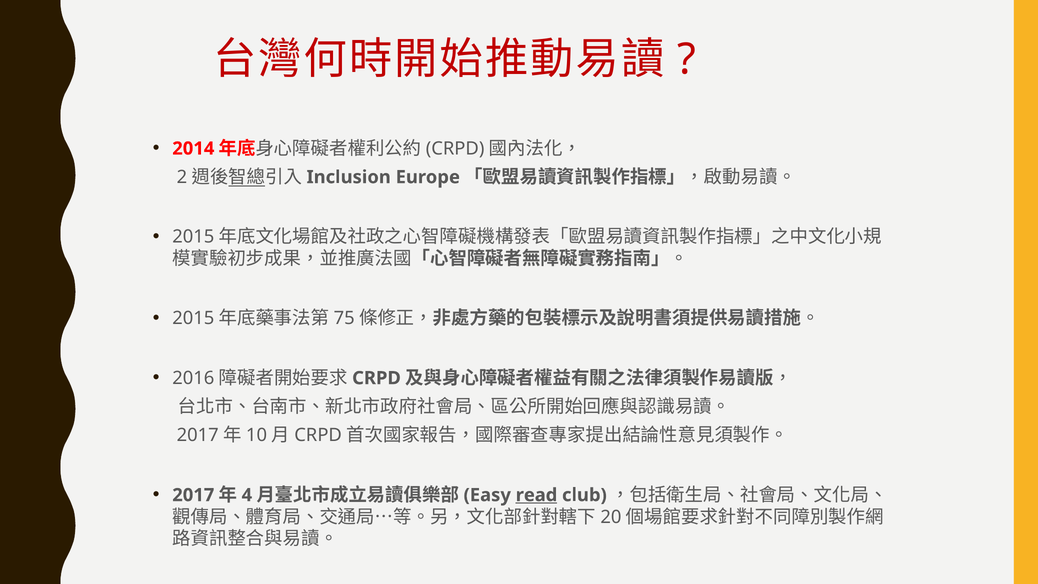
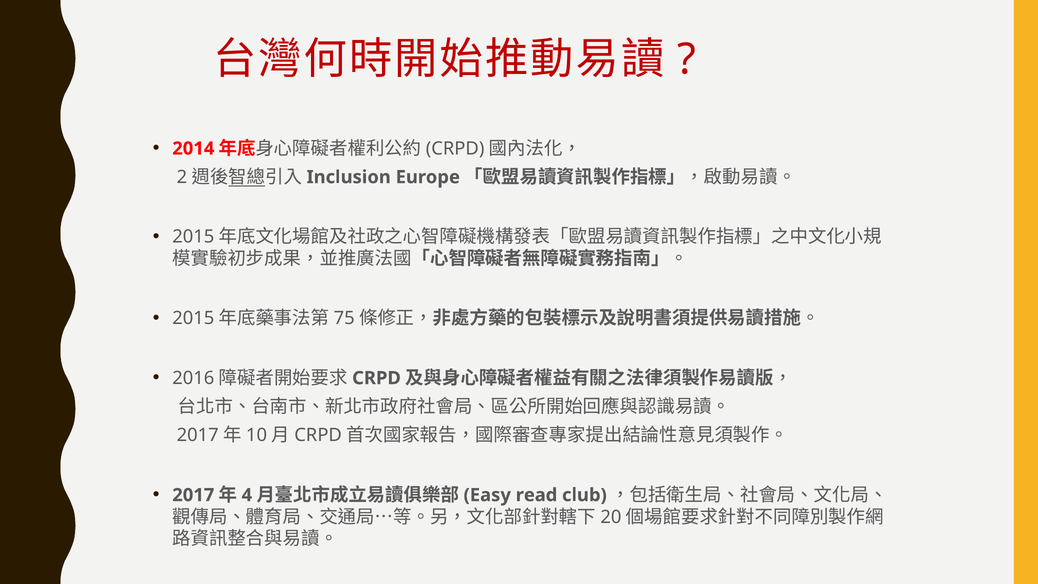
read underline: present -> none (536, 495)
